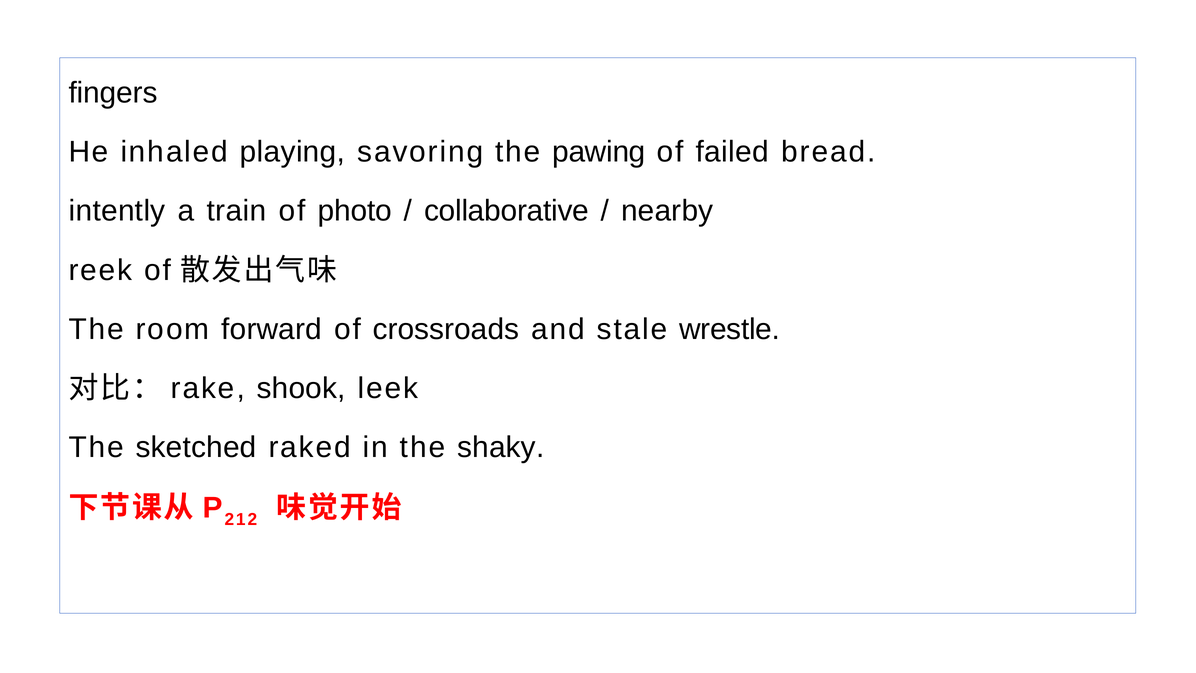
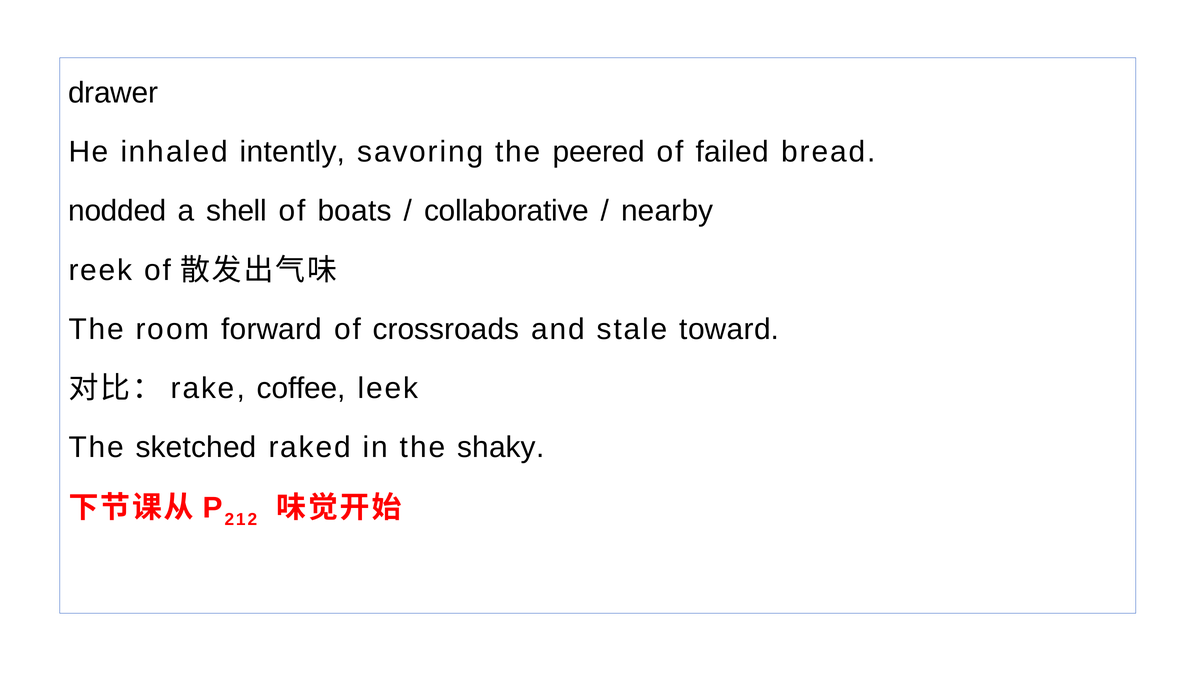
fingers: fingers -> drawer (113, 93)
playing: playing -> intently (293, 152)
pawing: pawing -> peered (599, 152)
intently: intently -> nodded (117, 211)
train: train -> shell (237, 211)
photo: photo -> boats (355, 211)
wrestle: wrestle -> toward (729, 329)
shook: shook -> coffee (301, 388)
